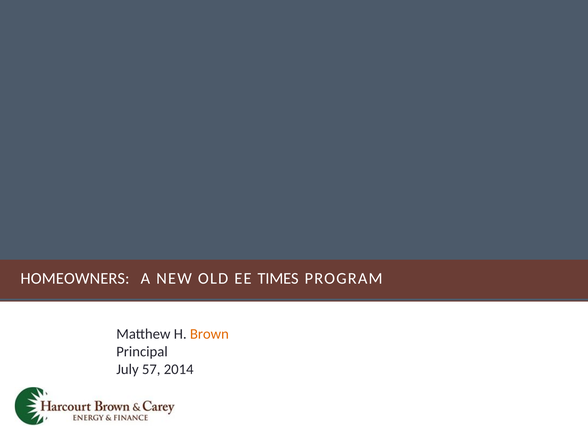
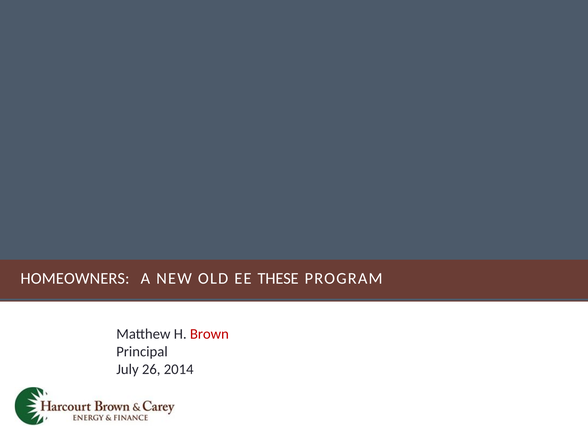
TIMES: TIMES -> THESE (278, 278)
Brown colour: orange -> red (209, 334)
57: 57 -> 26 (151, 369)
